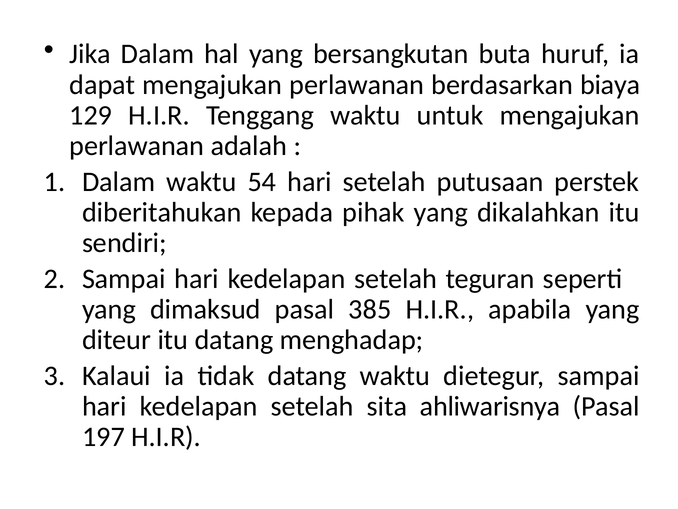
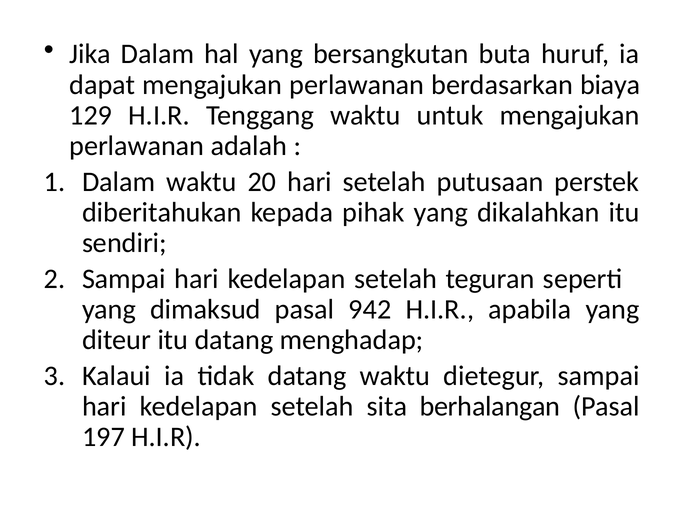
54: 54 -> 20 (262, 182)
385: 385 -> 942 (370, 309)
ahliwarisnya: ahliwarisnya -> berhalangan (490, 406)
